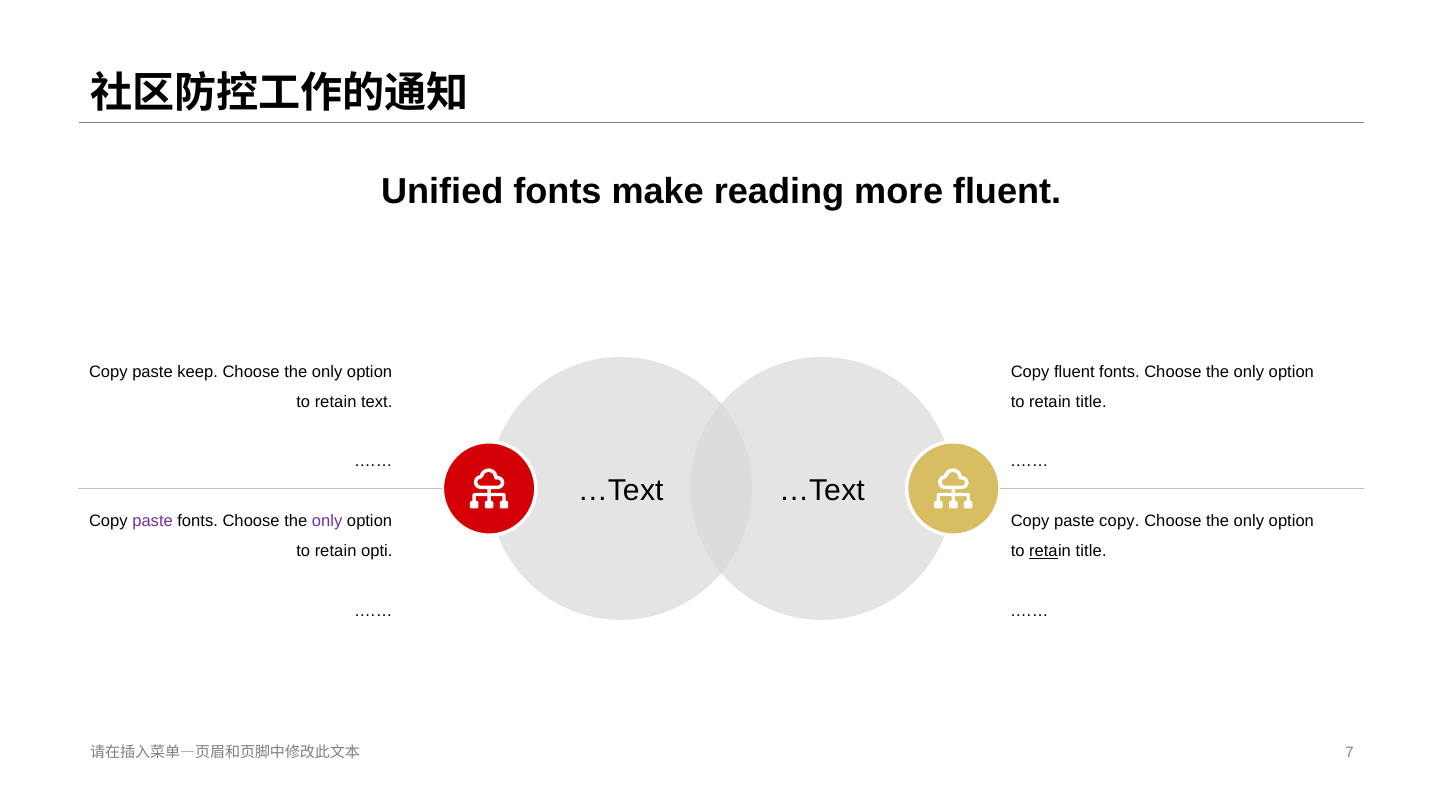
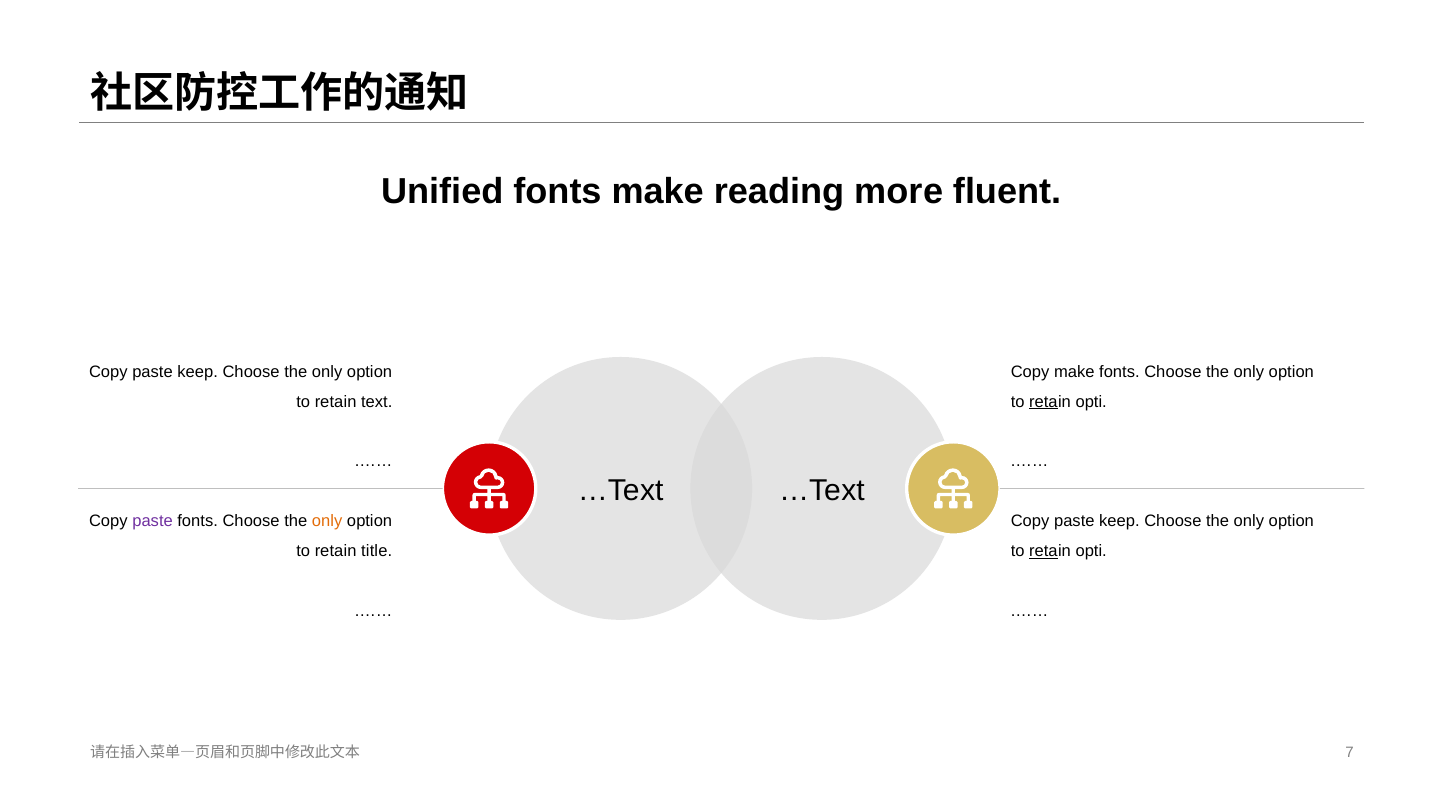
Copy fluent: fluent -> make (1074, 372)
reta underline: none -> present (1043, 402)
title: title -> opti (1091, 402)
only colour: purple -> orange (327, 521)
copy: copy -> keep (1119, 521)
opti: opti -> title (377, 551)
title: title -> opti (1091, 551)
